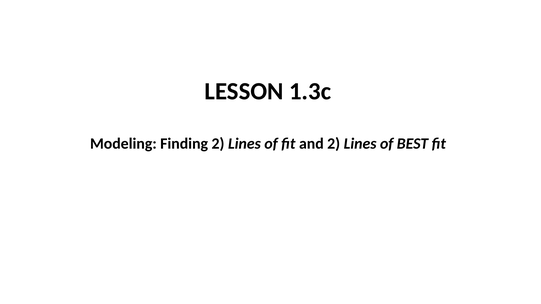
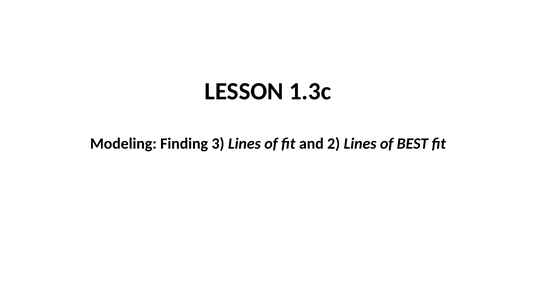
Finding 2: 2 -> 3 (218, 144)
